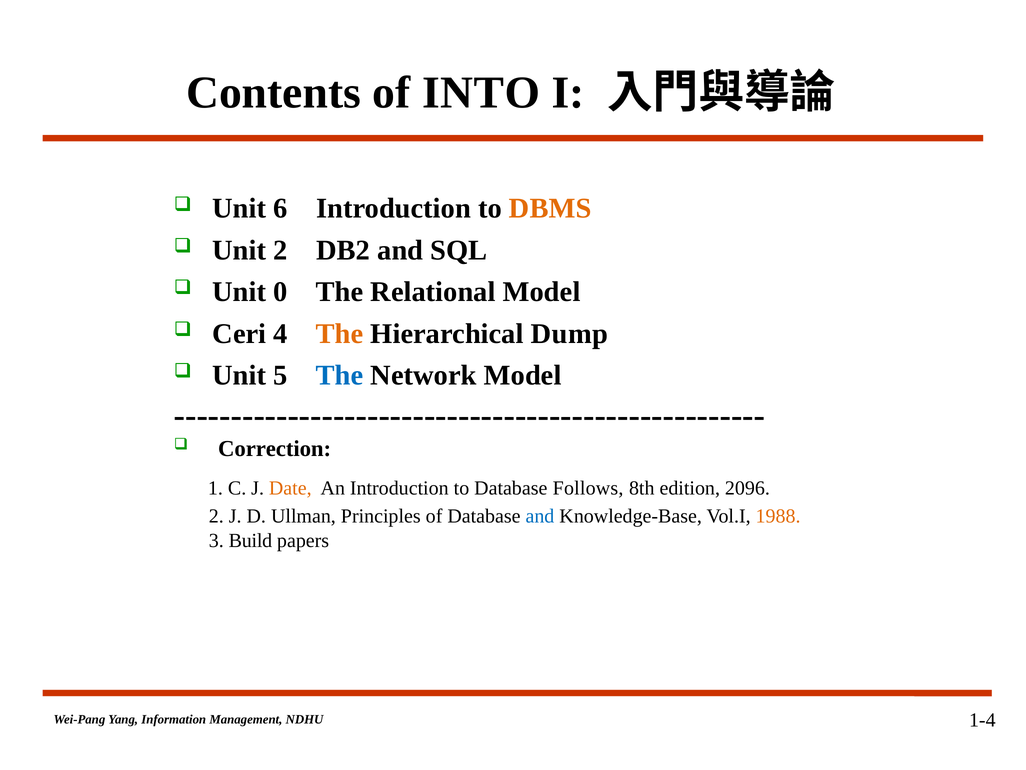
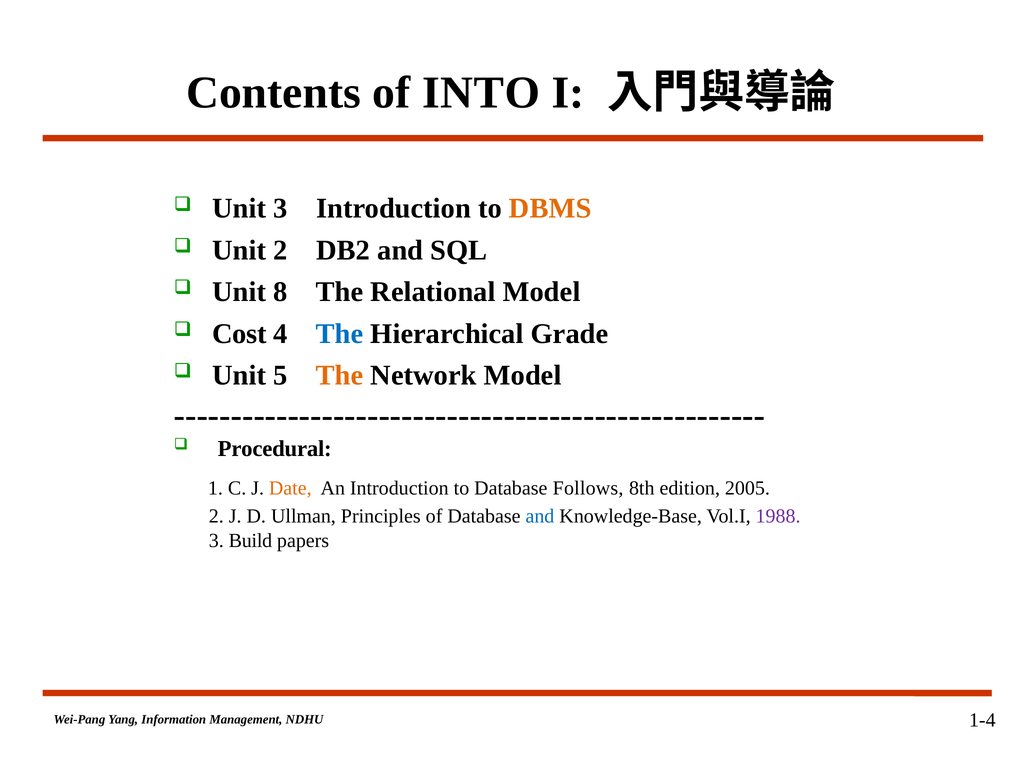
Unit 6: 6 -> 3 (281, 208)
0: 0 -> 8 (281, 292)
Ceri: Ceri -> Cost (239, 333)
The colour: orange -> blue (339, 333)
Dump: Dump -> Grade (570, 333)
The colour: blue -> orange (339, 375)
Correction: Correction -> Procedural (275, 449)
2096: 2096 -> 2005 (747, 488)
1988 colour: orange -> purple (778, 516)
